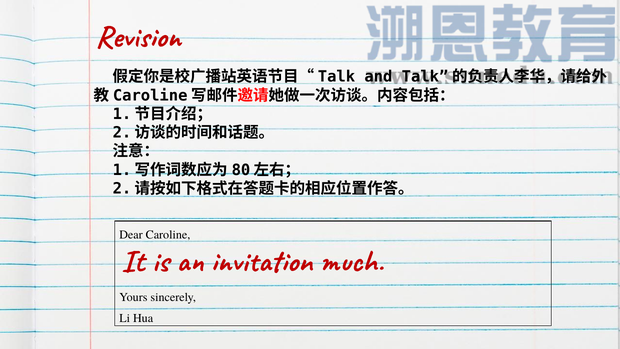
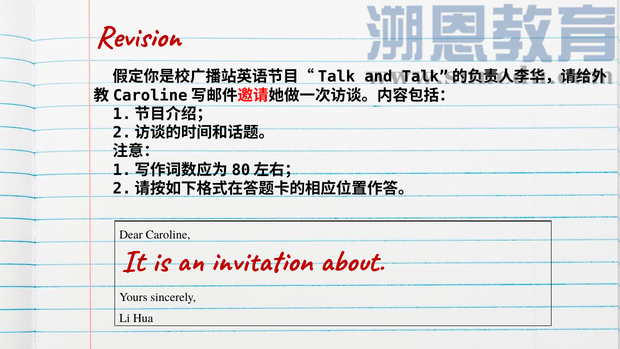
much: much -> about (352, 261)
